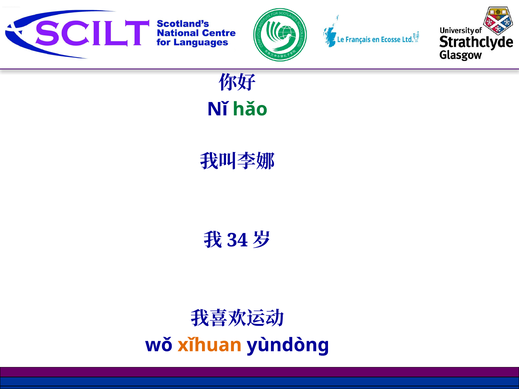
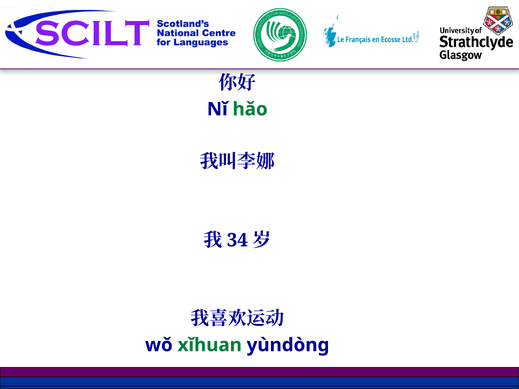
xǐhuan colour: orange -> green (210, 345)
